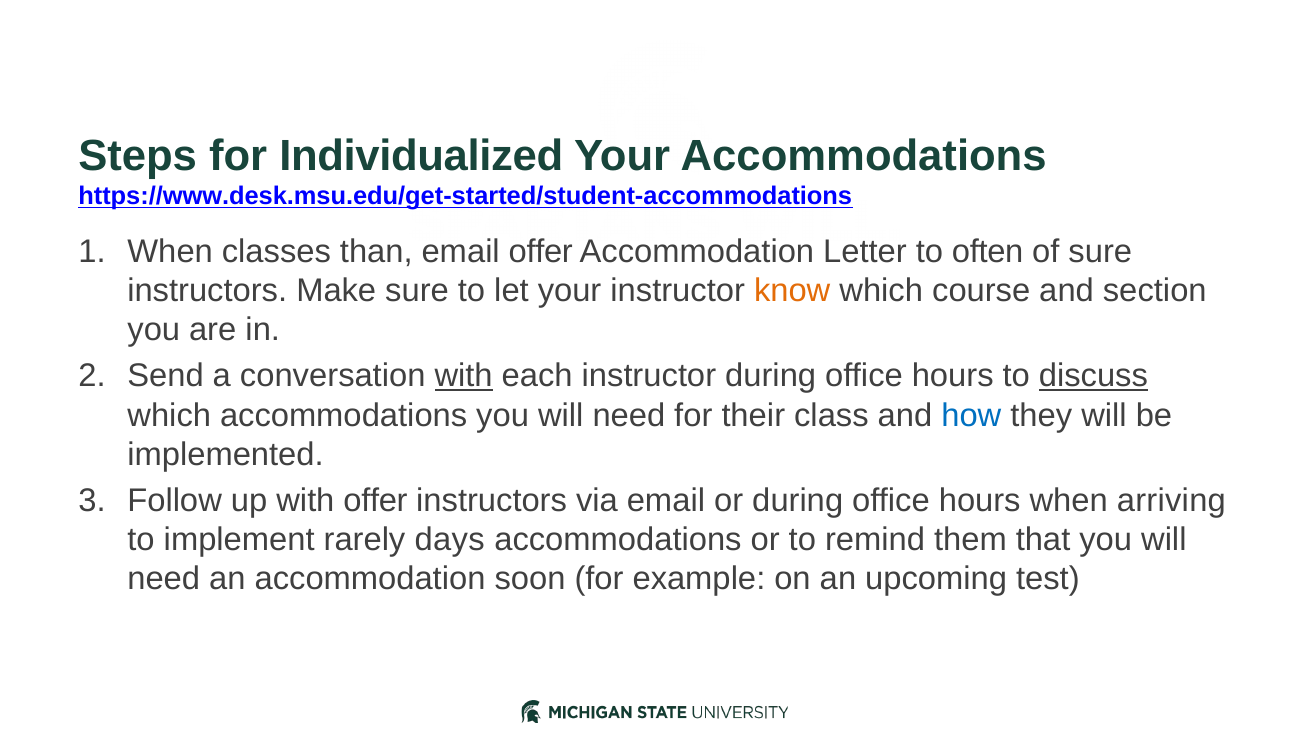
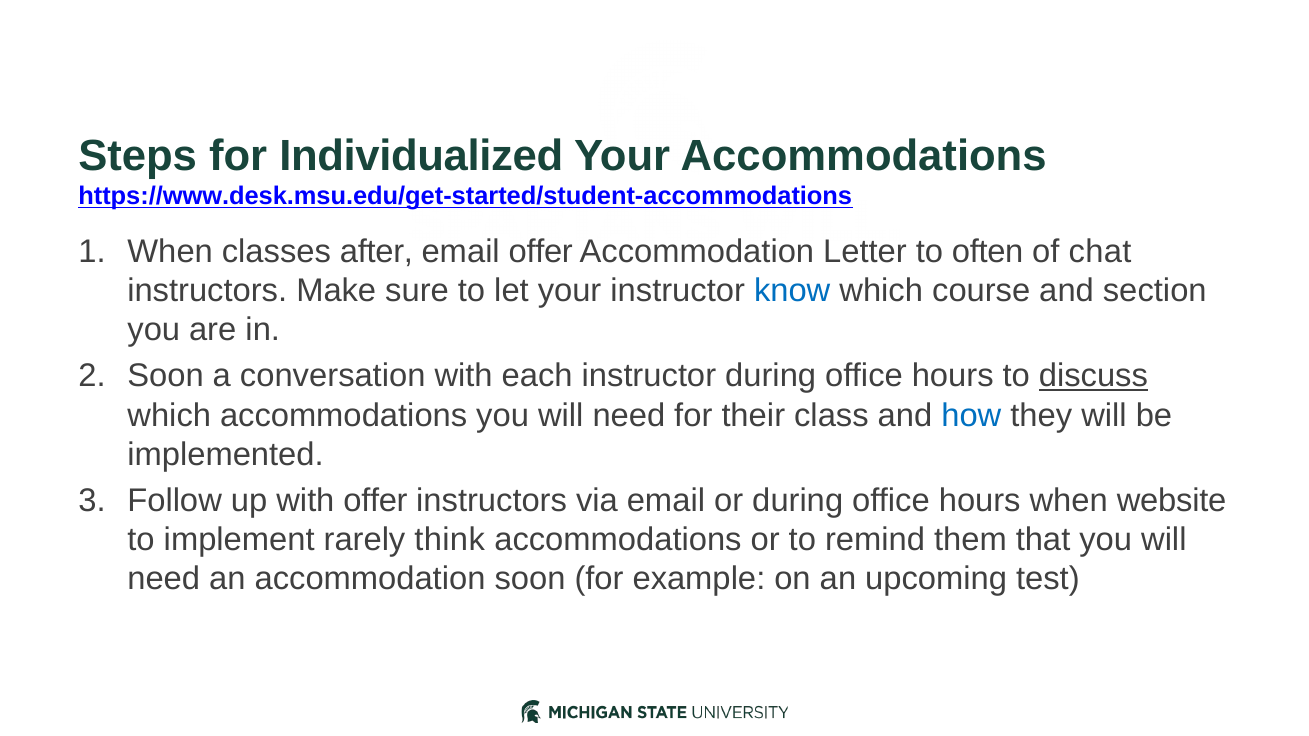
than: than -> after (376, 252)
of sure: sure -> chat (1100, 252)
know colour: orange -> blue (792, 291)
Send: Send -> Soon (166, 376)
with underline: present -> none (464, 376)
arriving: arriving -> website (1172, 500)
days: days -> think (450, 540)
